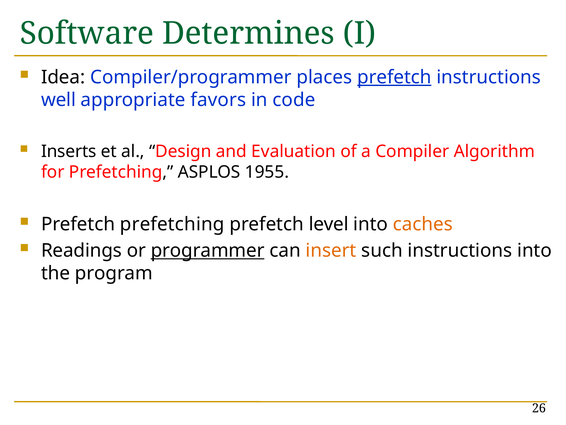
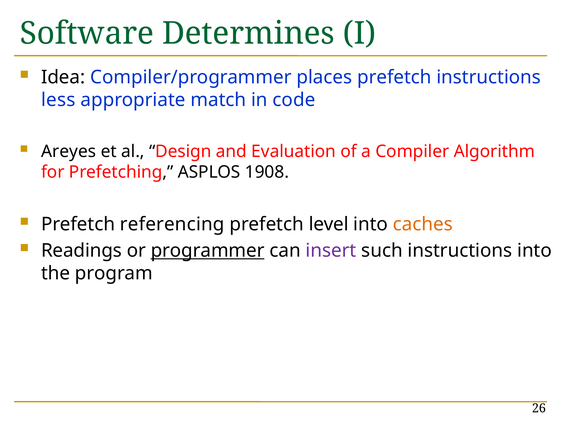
prefetch underline: present -> none (394, 77)
well: well -> less (58, 100)
favors: favors -> match (218, 100)
Inserts: Inserts -> Areyes (69, 151)
1955: 1955 -> 1908 (267, 172)
Prefetch prefetching: prefetching -> referencing (172, 224)
insert colour: orange -> purple (331, 250)
